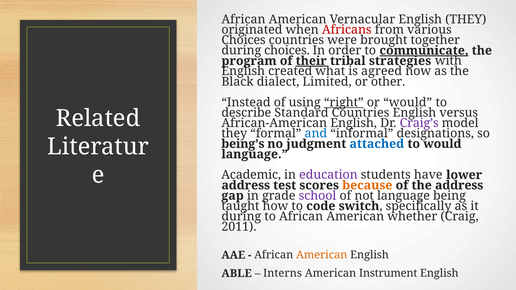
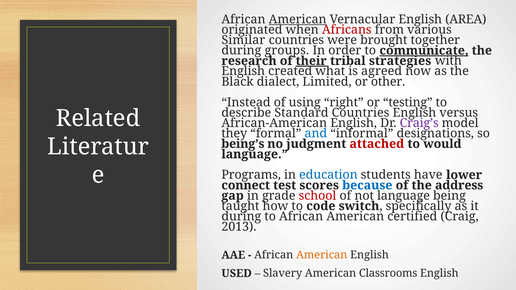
American underline: none -> present (298, 19)
English THEY: THEY -> AREA (466, 19)
Choices: Choices -> Similar (243, 40)
during choices: choices -> groups (287, 51)
program: program -> research (249, 61)
right underline: present -> none (344, 102)
or would: would -> testing (408, 102)
attached colour: blue -> red (377, 144)
Academic: Academic -> Programs (251, 175)
education colour: purple -> blue (328, 175)
address: address -> connect (246, 185)
because colour: orange -> blue (367, 185)
school colour: purple -> red (318, 196)
whether: whether -> certified (412, 217)
2011: 2011 -> 2013 (239, 227)
ABLE: ABLE -> USED (237, 274)
Interns: Interns -> Slavery (283, 274)
Instrument: Instrument -> Classrooms (388, 274)
